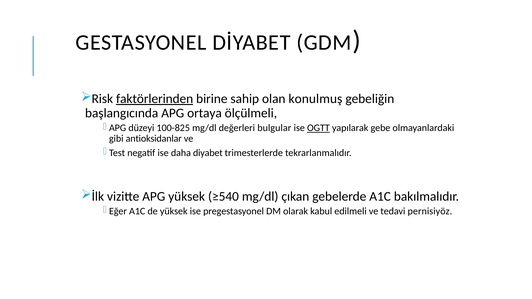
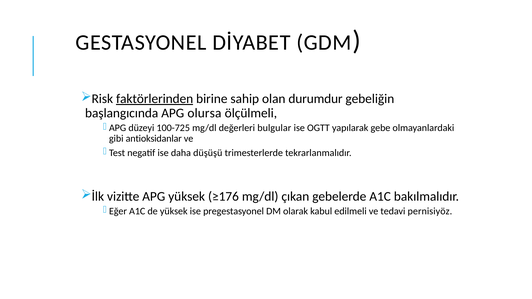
konulmuş: konulmuş -> durumdur (316, 99)
ortaya: ortaya -> olursa (204, 113)
100-825: 100-825 -> 100-725 (173, 128)
OGTT underline: present -> none (318, 128)
diyabet: diyabet -> düşüşü (208, 153)
≥540: ≥540 -> ≥176 (223, 196)
